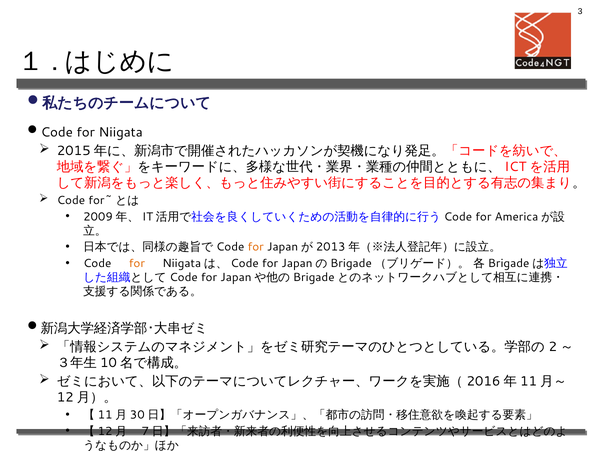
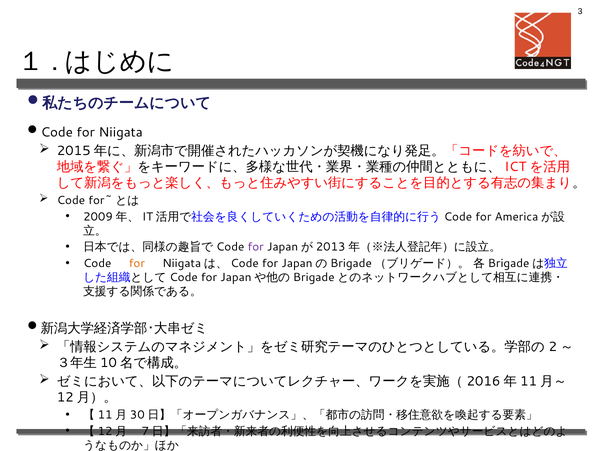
for colour: orange -> purple (256, 247)
